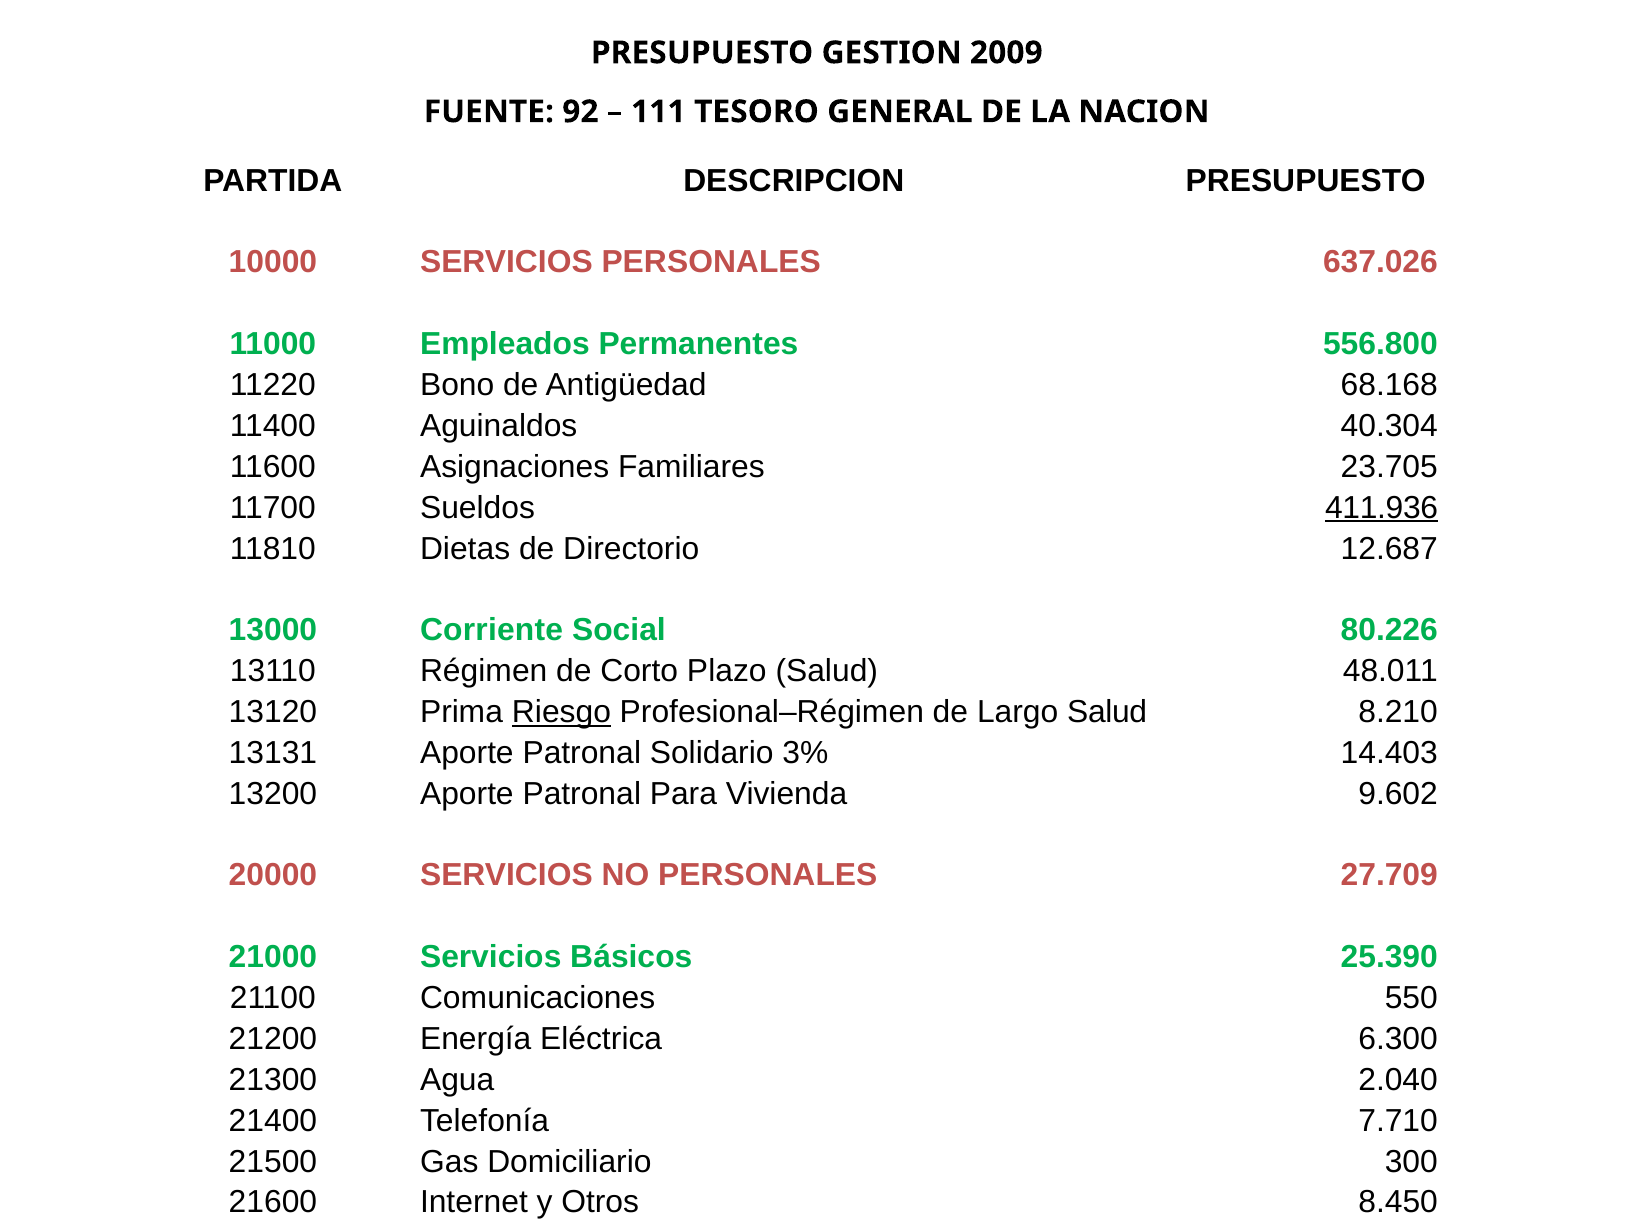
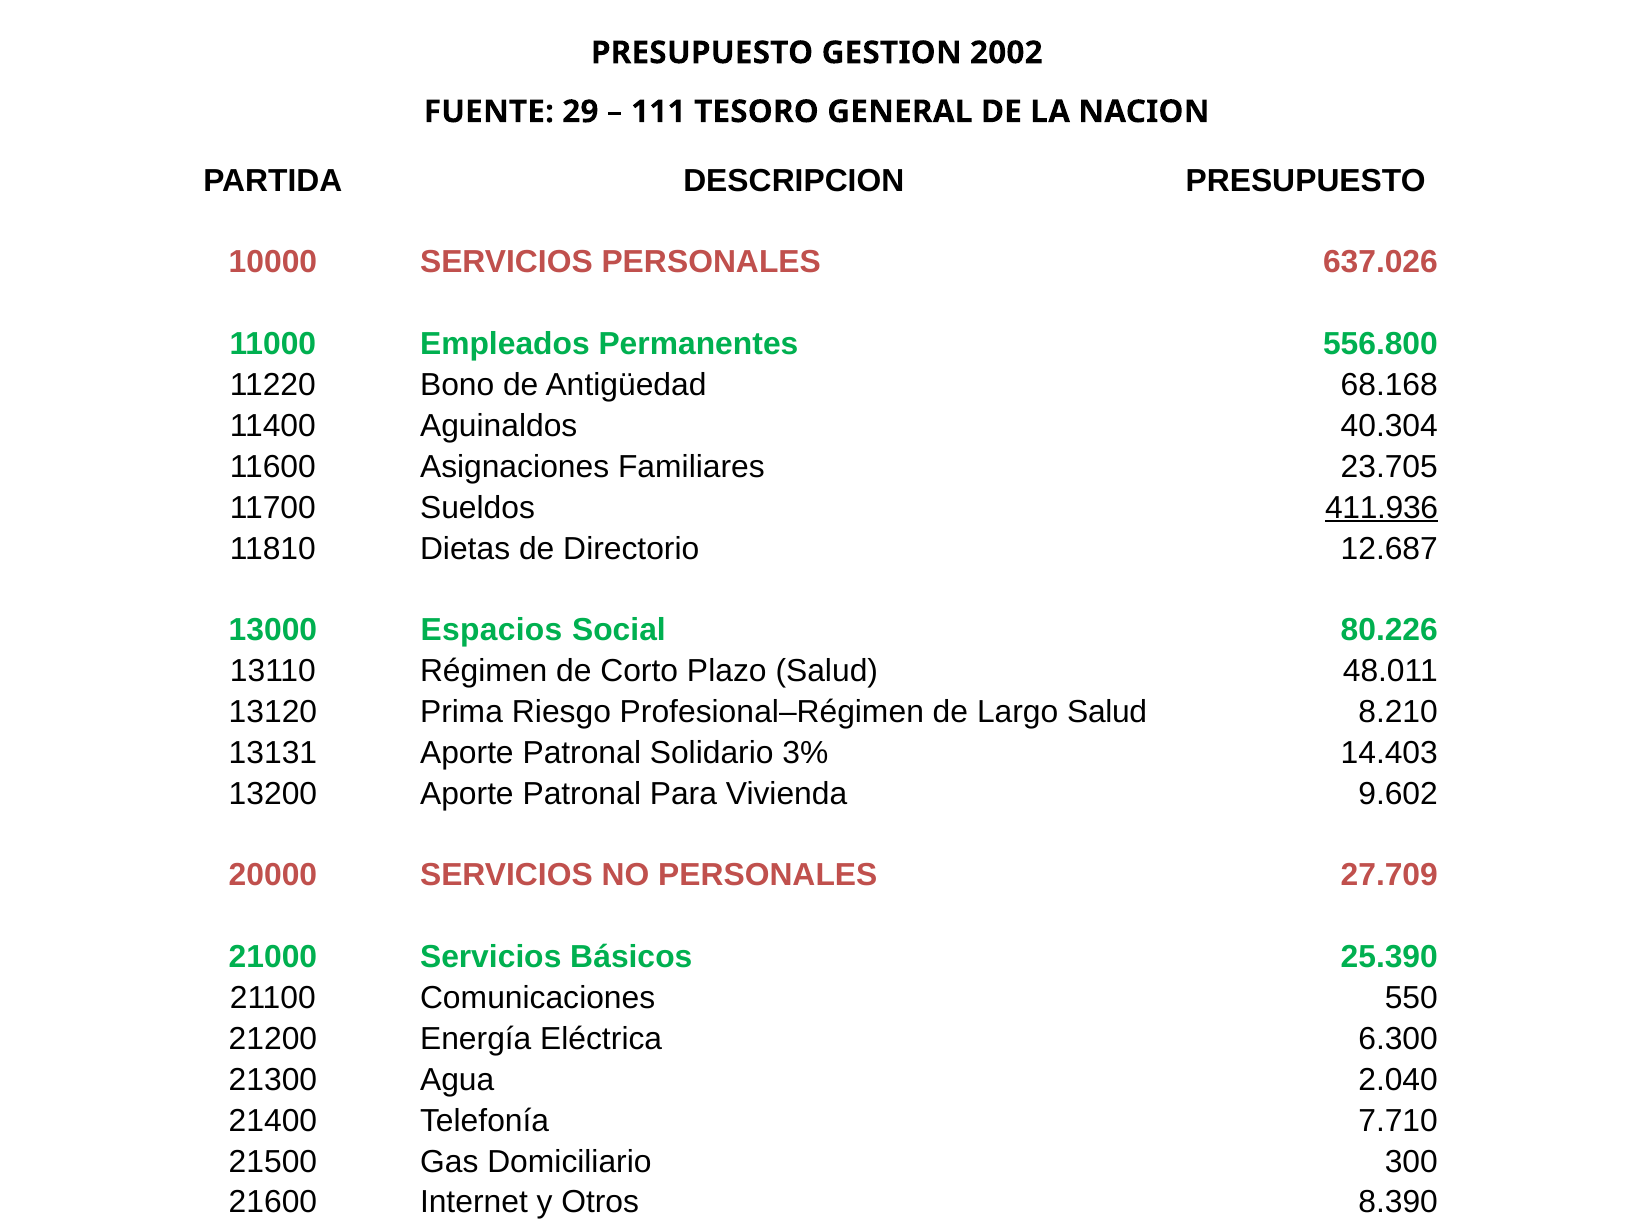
2009: 2009 -> 2002 (1006, 53)
92: 92 -> 29 (580, 112)
Corriente: Corriente -> Espacios (491, 630)
Riesgo underline: present -> none (561, 712)
8.450: 8.450 -> 8.390 (1398, 1202)
